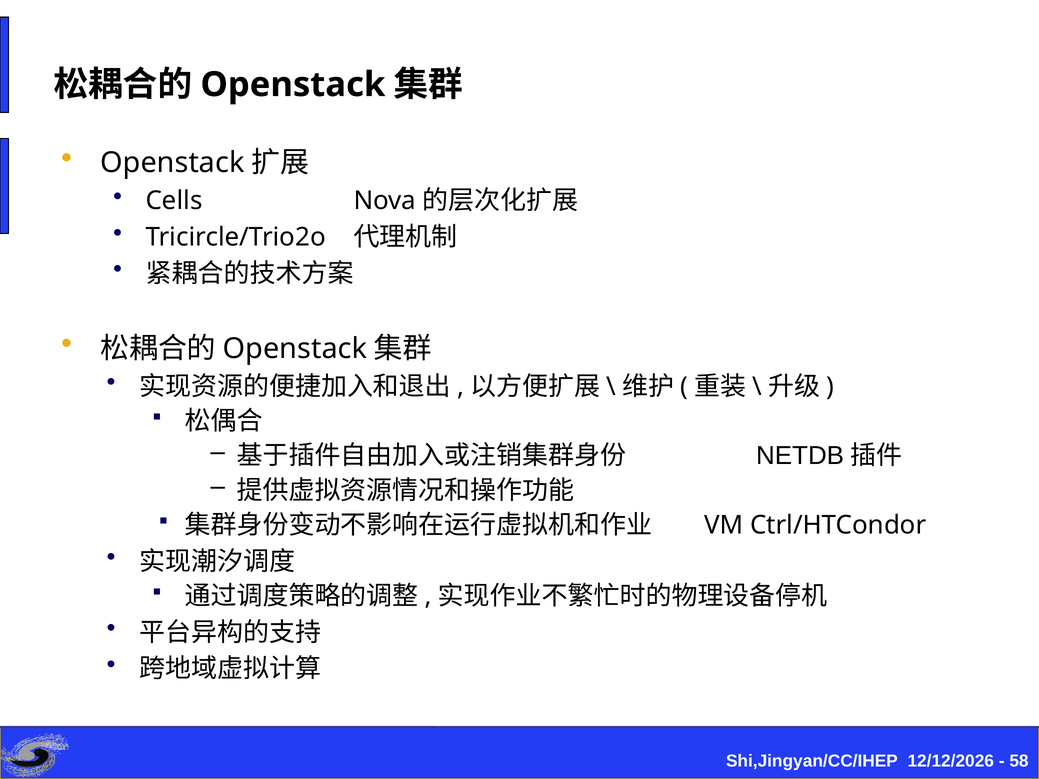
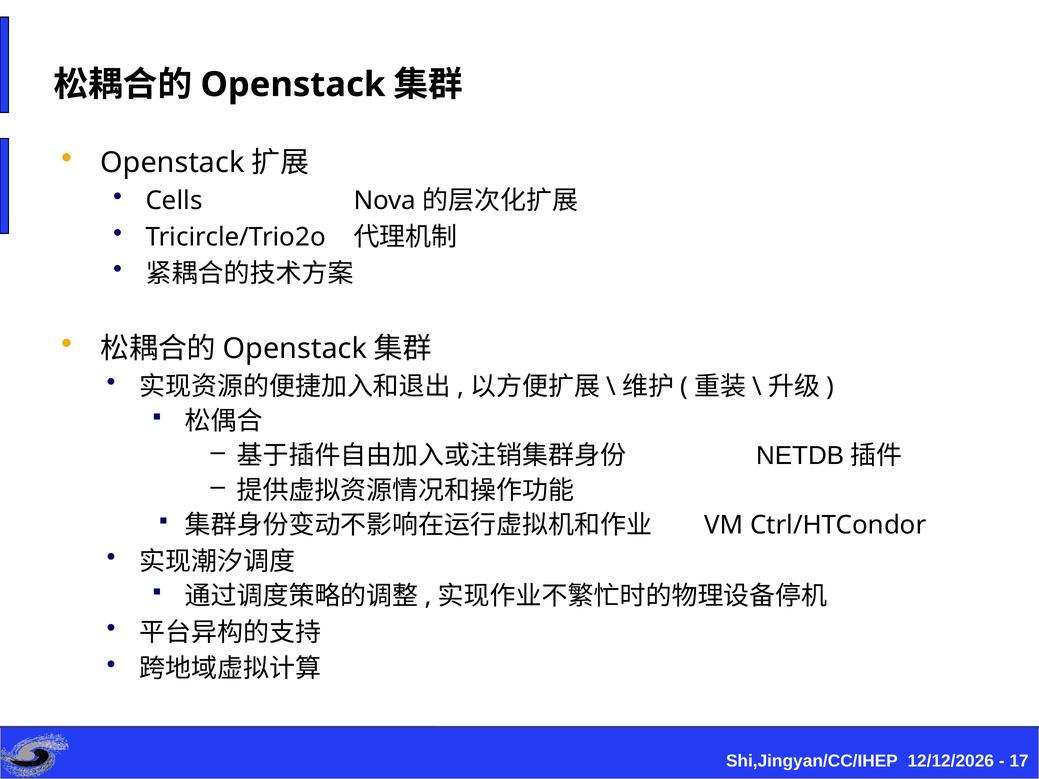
58: 58 -> 17 (1019, 761)
